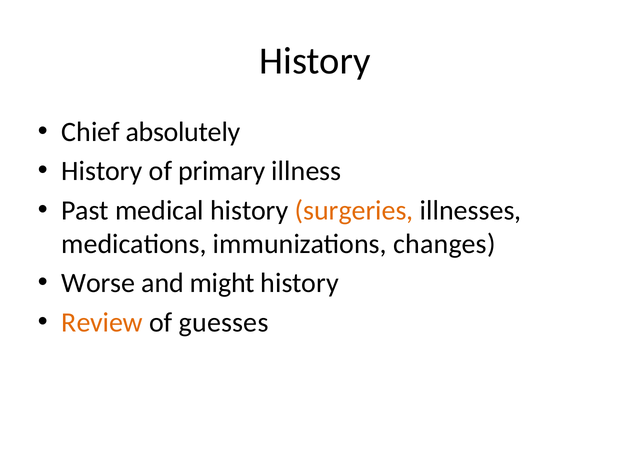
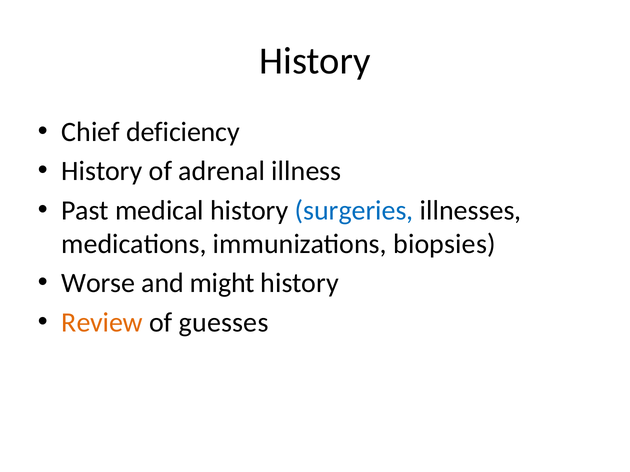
absolutely: absolutely -> deficiency (183, 132)
primary: primary -> adrenal (222, 171)
surgeries colour: orange -> blue (354, 211)
changes: changes -> biopsies (444, 244)
